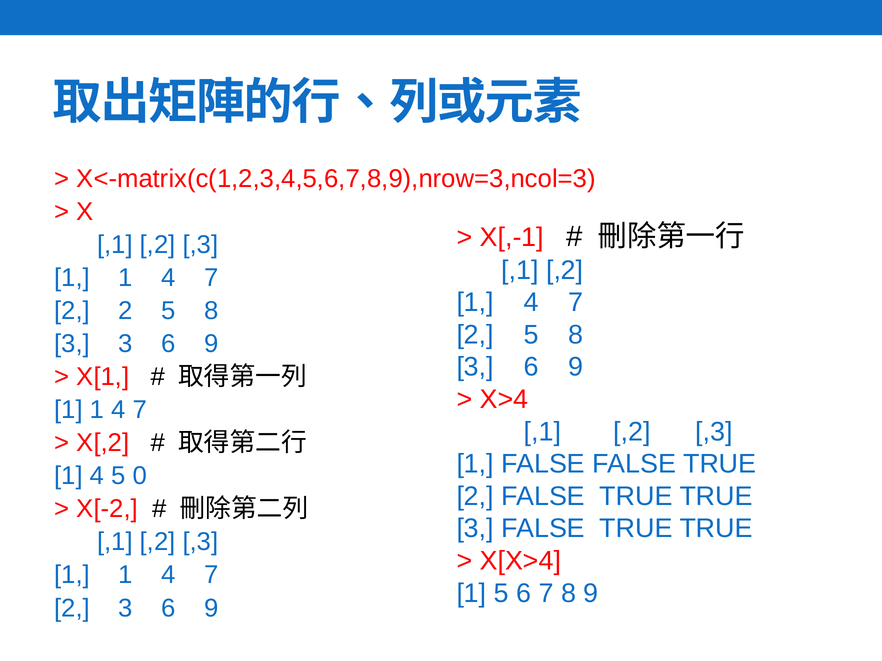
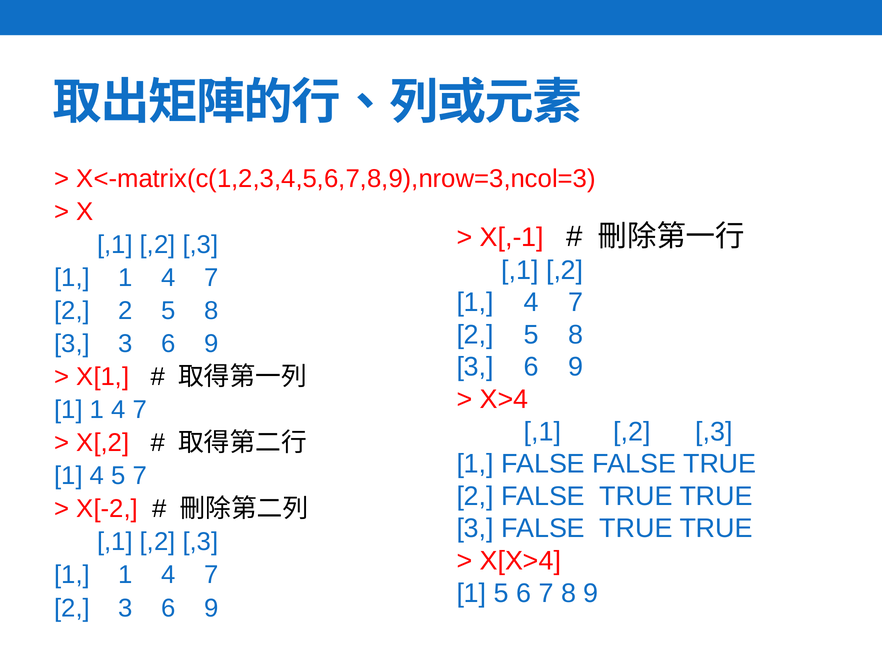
5 0: 0 -> 7 (140, 476)
